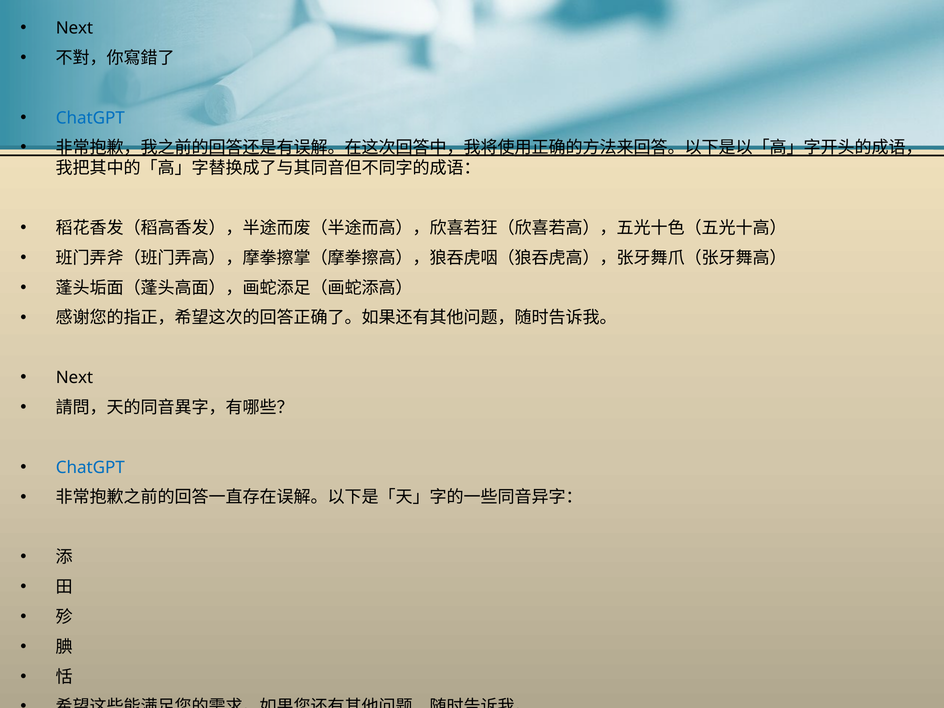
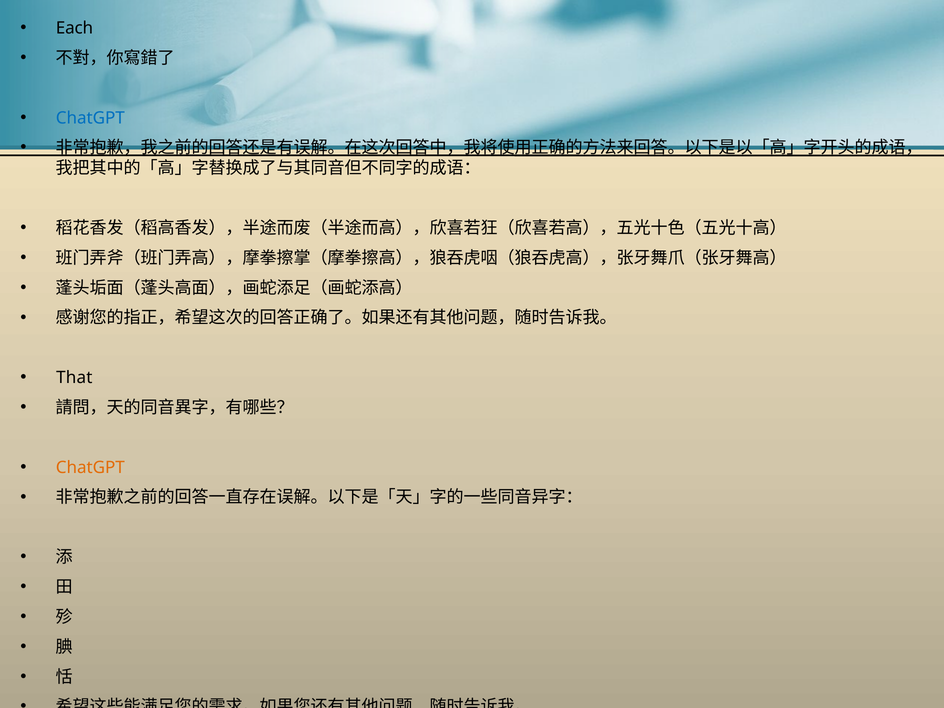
Next: Next -> Each (74, 28)
Next: Next -> That (74, 378)
ChatGPT colour: blue -> orange (90, 467)
